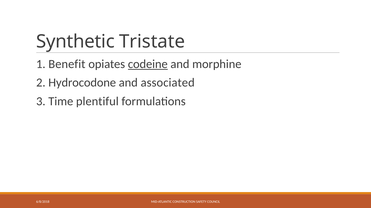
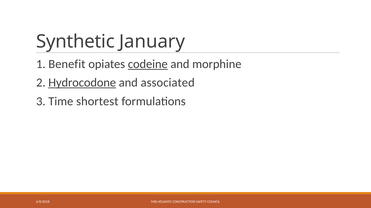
Tristate: Tristate -> January (152, 42)
Hydrocodone underline: none -> present (82, 83)
plentiful: plentiful -> shortest (97, 102)
